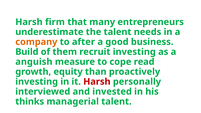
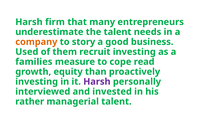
after: after -> story (84, 42)
Build: Build -> Used (27, 52)
anguish: anguish -> families (34, 62)
Harsh colour: red -> purple (97, 82)
thinks: thinks -> rather (30, 102)
